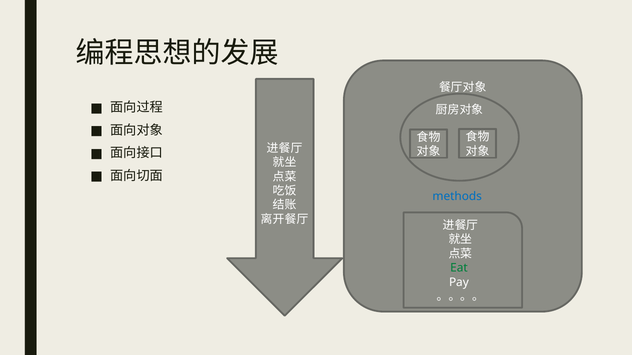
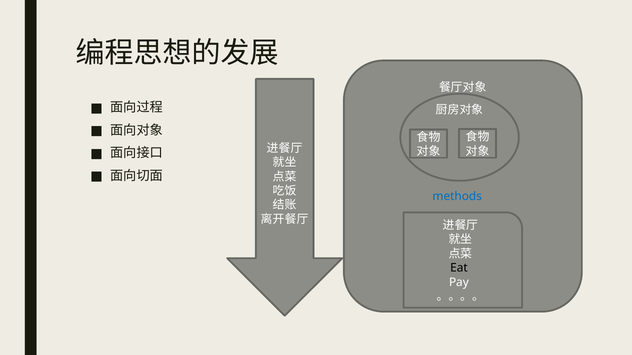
Eat colour: green -> black (459, 268)
